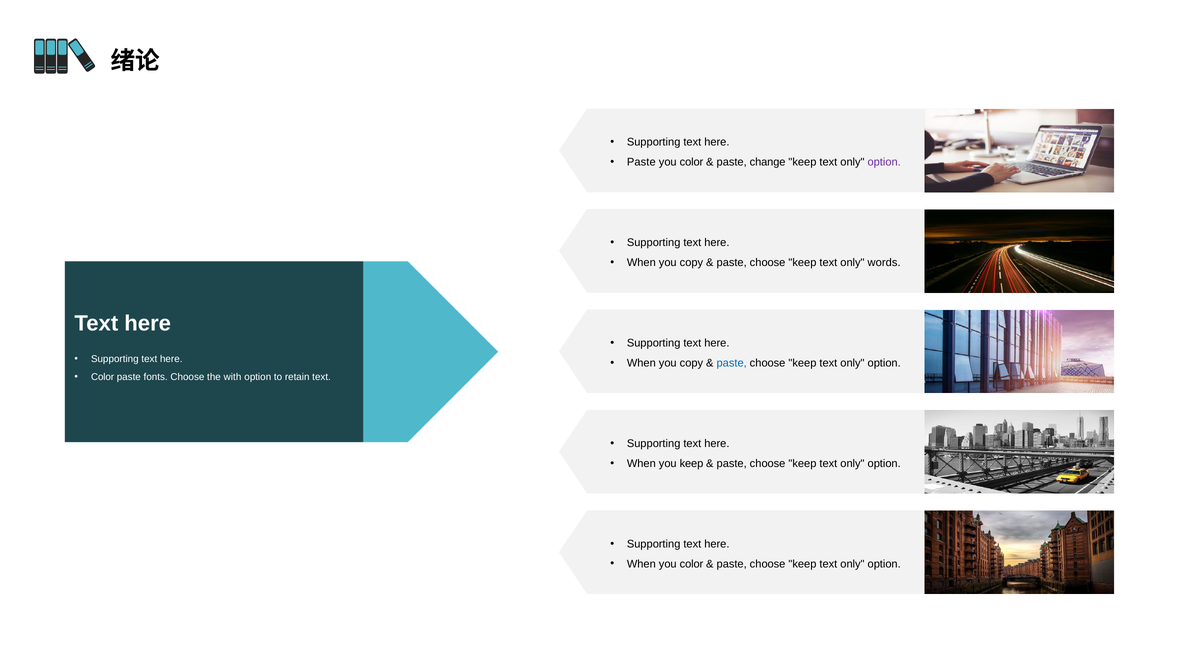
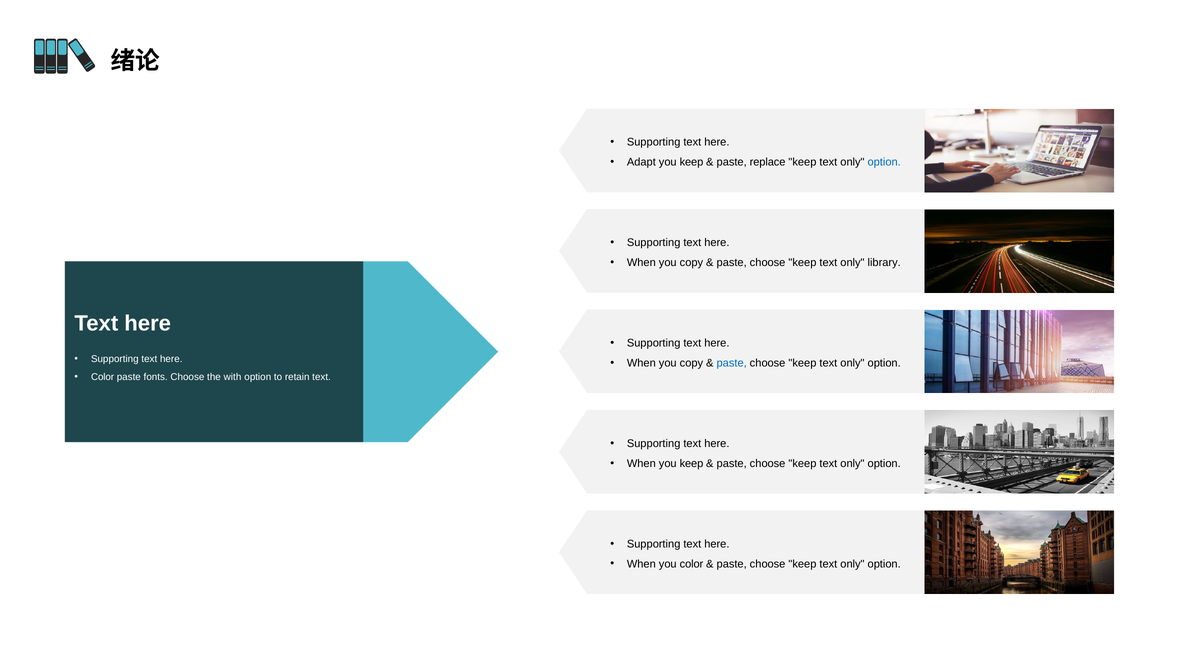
Paste: Paste -> Adapt (641, 162)
color: color -> keep (691, 162)
change: change -> replace (768, 162)
option colour: purple -> blue (884, 162)
words: words -> library (884, 263)
